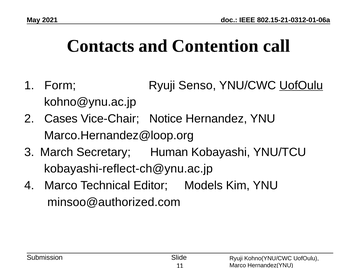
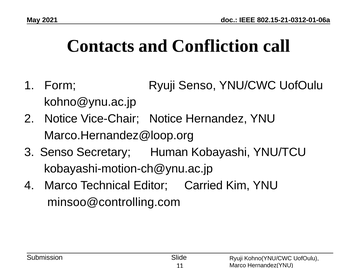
Contention: Contention -> Confliction (215, 46)
UofOulu underline: present -> none (301, 85)
Cases: Cases -> Notice (61, 119)
3 March: March -> Senso (57, 152)
kobayashi-reflect-ch@ynu.ac.jp: kobayashi-reflect-ch@ynu.ac.jp -> kobayashi-motion-ch@ynu.ac.jp (128, 169)
Models: Models -> Carried (204, 185)
minsoo@authorized.com: minsoo@authorized.com -> minsoo@controlling.com (114, 202)
